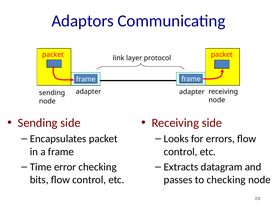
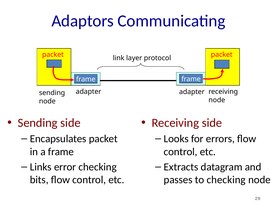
Time: Time -> Links (41, 167)
